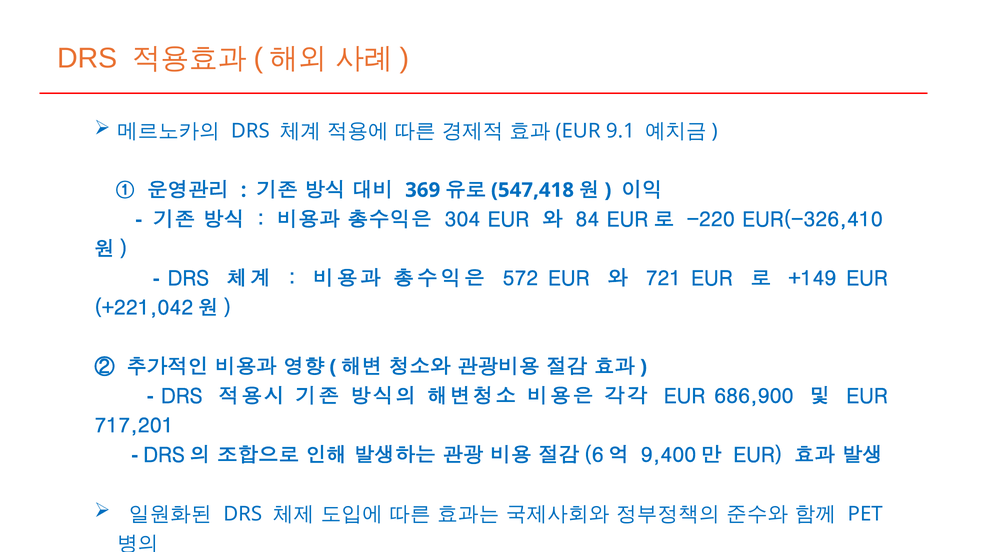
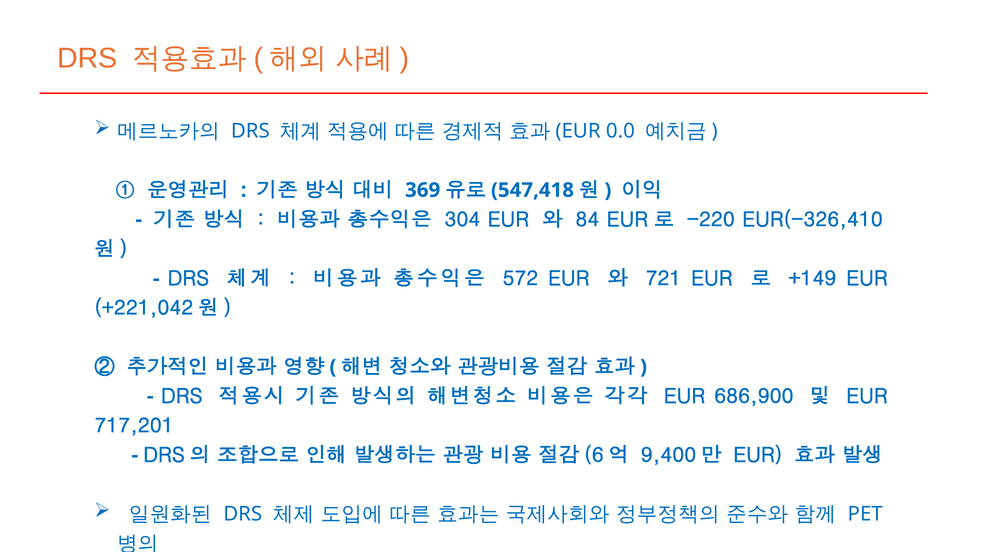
9.1: 9.1 -> 0.0 (620, 131)
